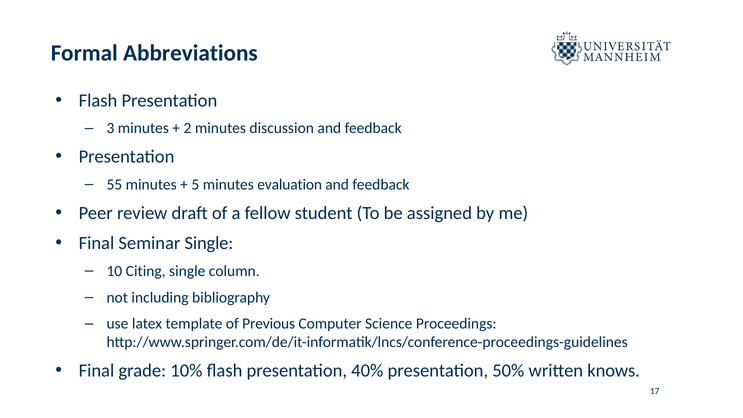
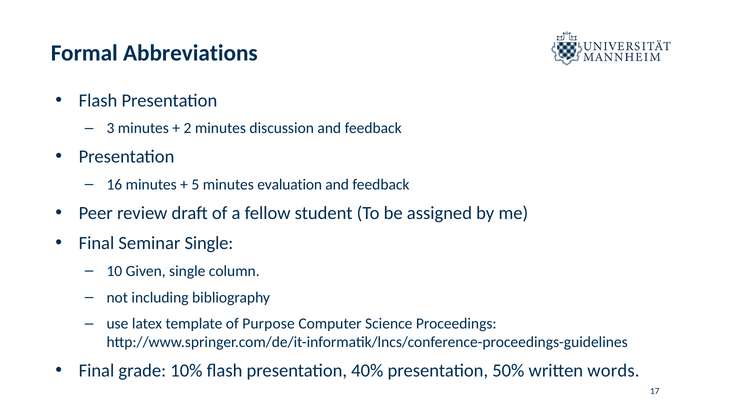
55: 55 -> 16 (114, 185)
Citing: Citing -> Given (146, 271)
Previous: Previous -> Purpose (269, 324)
knows: knows -> words (613, 371)
